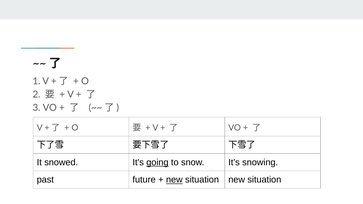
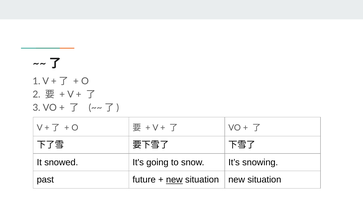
going underline: present -> none (157, 163)
